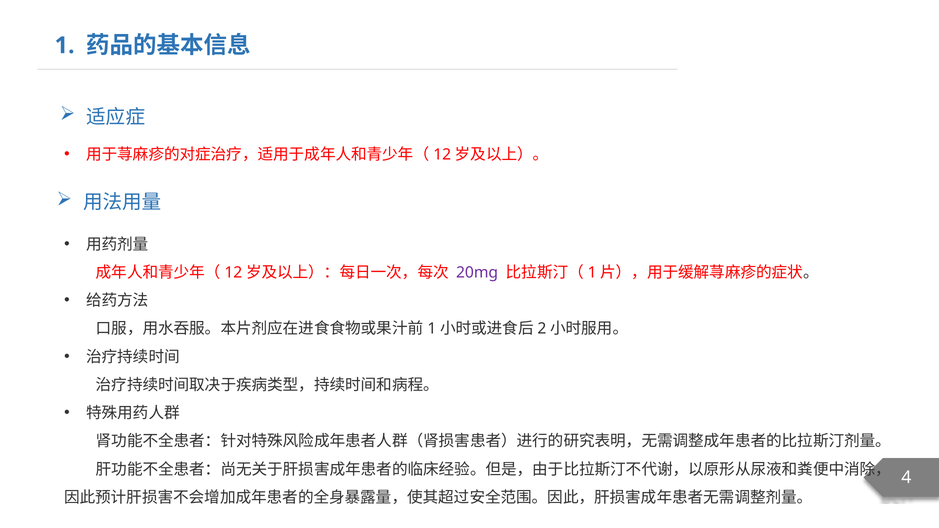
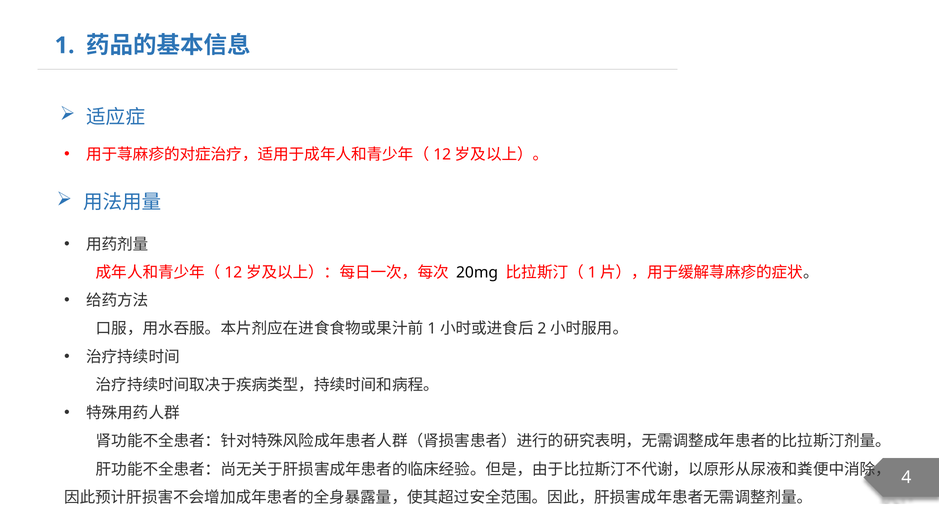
20mg colour: purple -> black (477, 273)
